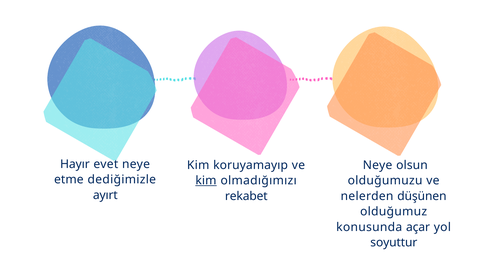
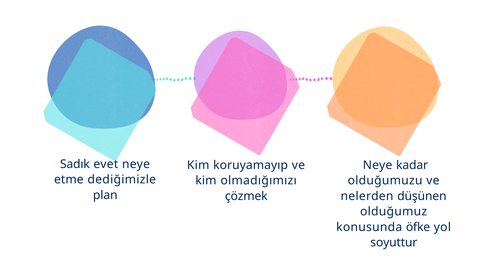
Hayır: Hayır -> Sadık (75, 165)
olsun: olsun -> kadar (412, 165)
kim underline: present -> none (206, 181)
ayırt: ayırt -> plan (105, 196)
rekabet: rekabet -> çözmek (246, 197)
açar: açar -> öfke (418, 228)
